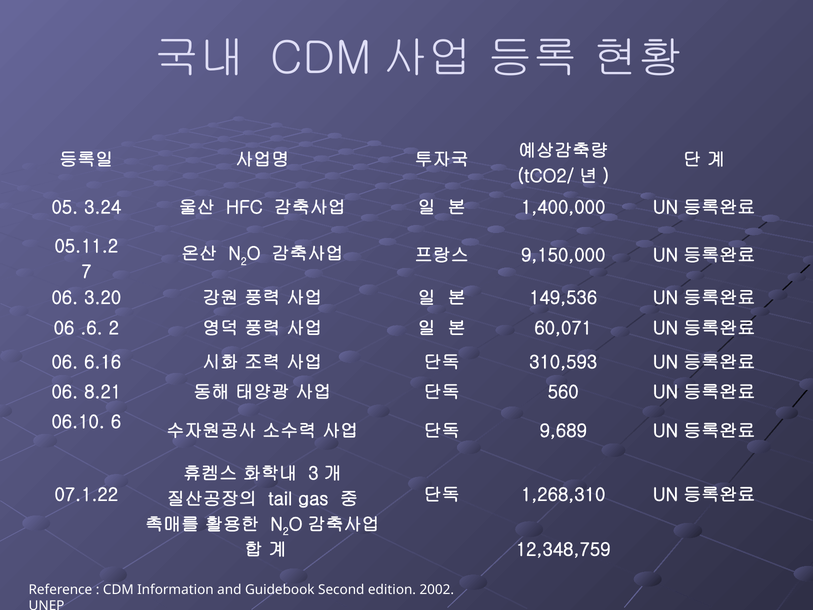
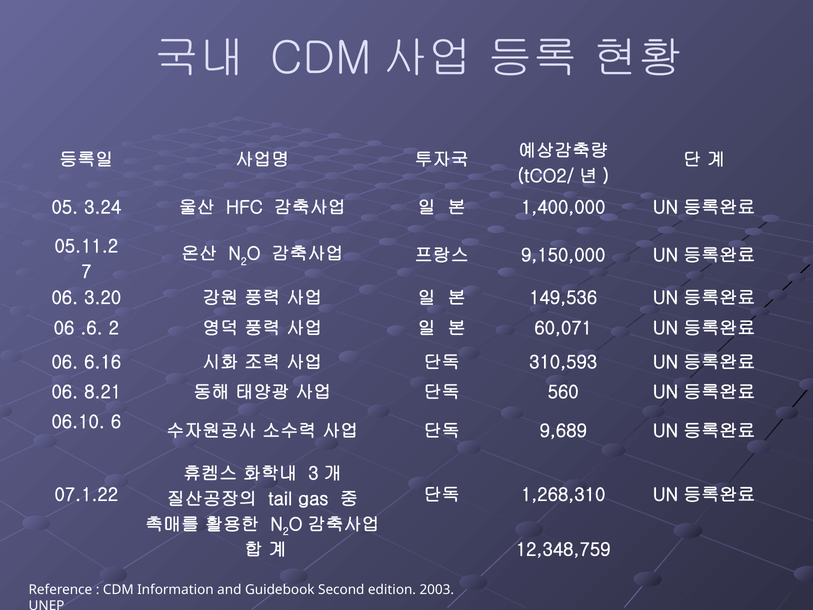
2002: 2002 -> 2003 (437, 589)
